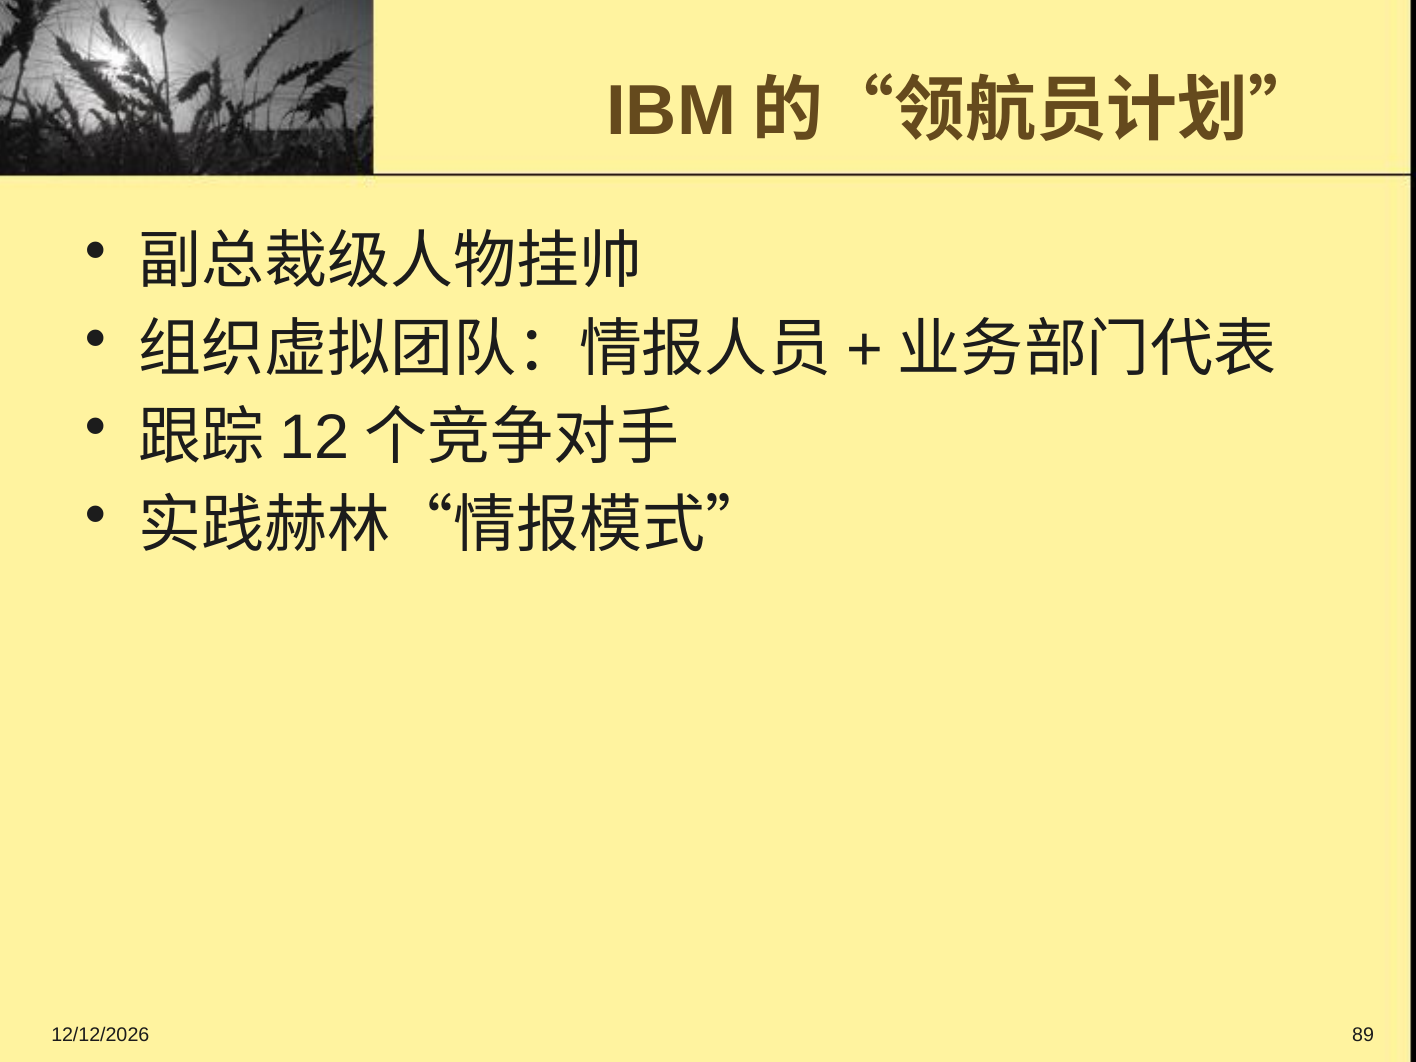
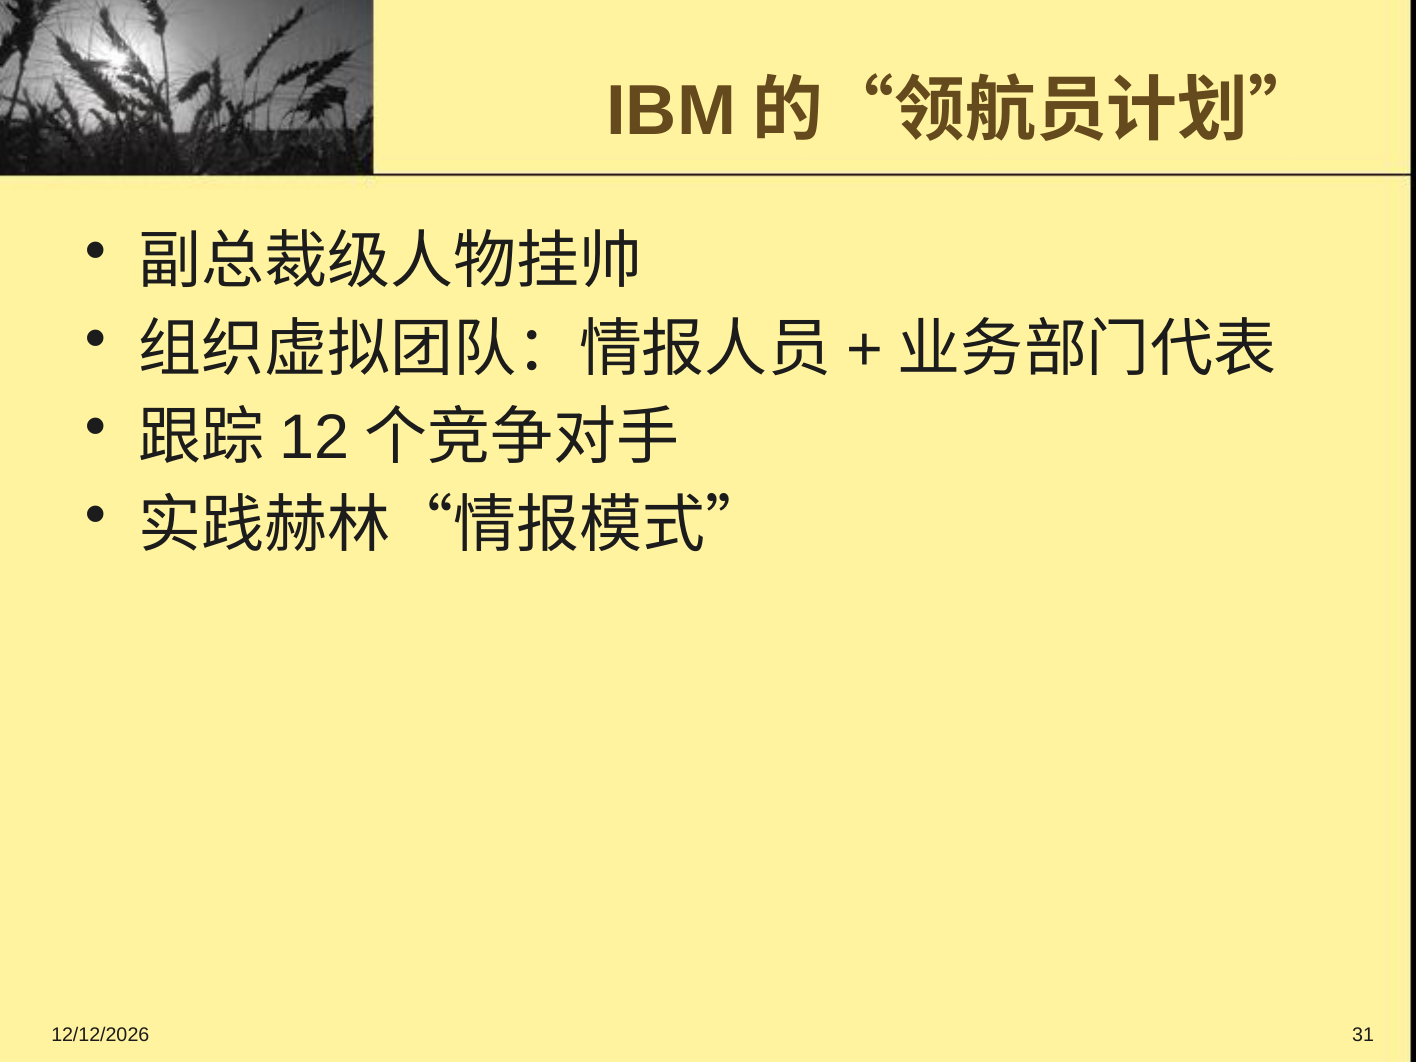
89: 89 -> 31 (1363, 1035)
